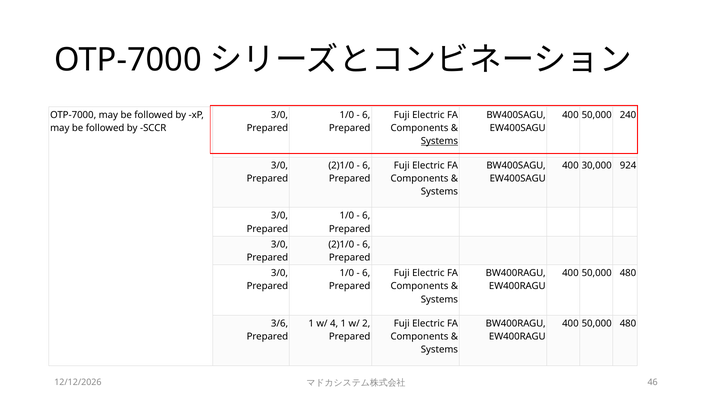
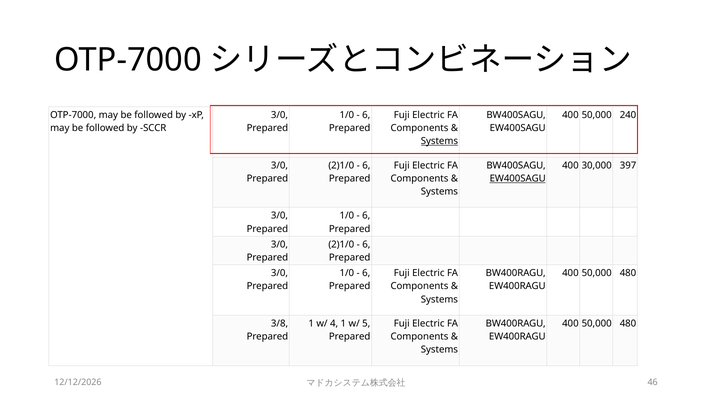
924: 924 -> 397 (628, 165)
EW400SAGU underline: none -> present (518, 178)
3/6: 3/6 -> 3/8 (280, 323)
2: 2 -> 5 (366, 323)
